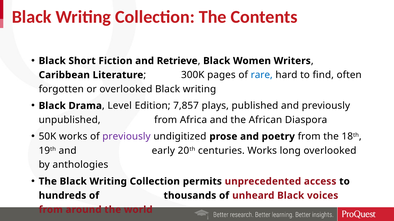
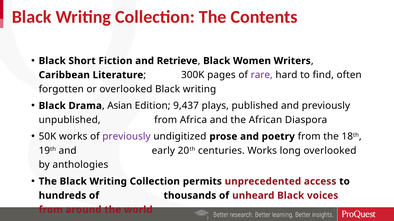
rare colour: blue -> purple (262, 75)
Level: Level -> Asian (120, 106)
7,857: 7,857 -> 9,437 (186, 106)
